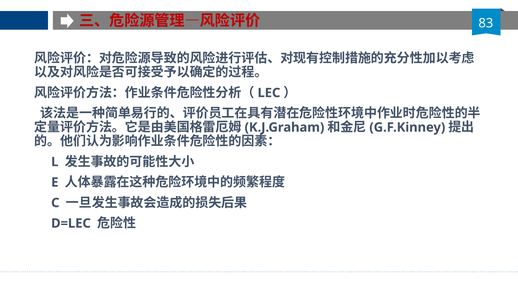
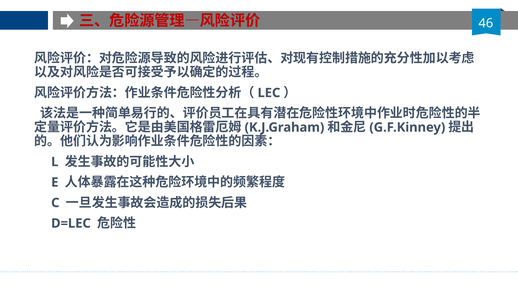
83: 83 -> 46 (486, 23)
